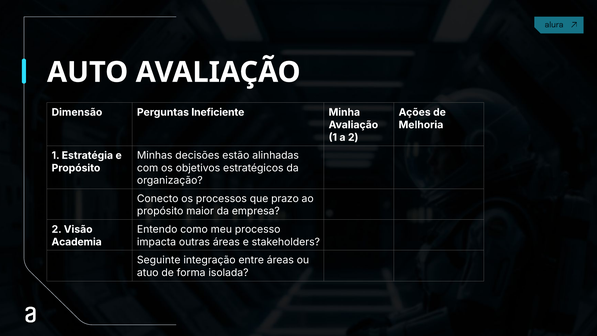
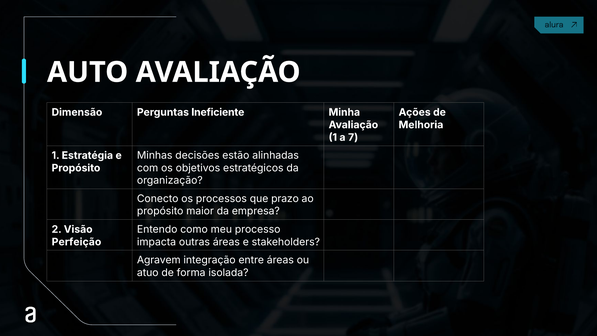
a 2: 2 -> 7 (353, 137)
Academia: Academia -> Perfeição (76, 242)
Seguinte: Seguinte -> Agravem (159, 260)
